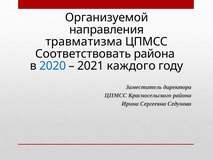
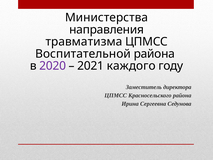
Организуемой: Организуемой -> Министерства (107, 18)
Соответствовать: Соответствовать -> Воспитательной (83, 54)
2020 colour: blue -> purple (53, 66)
